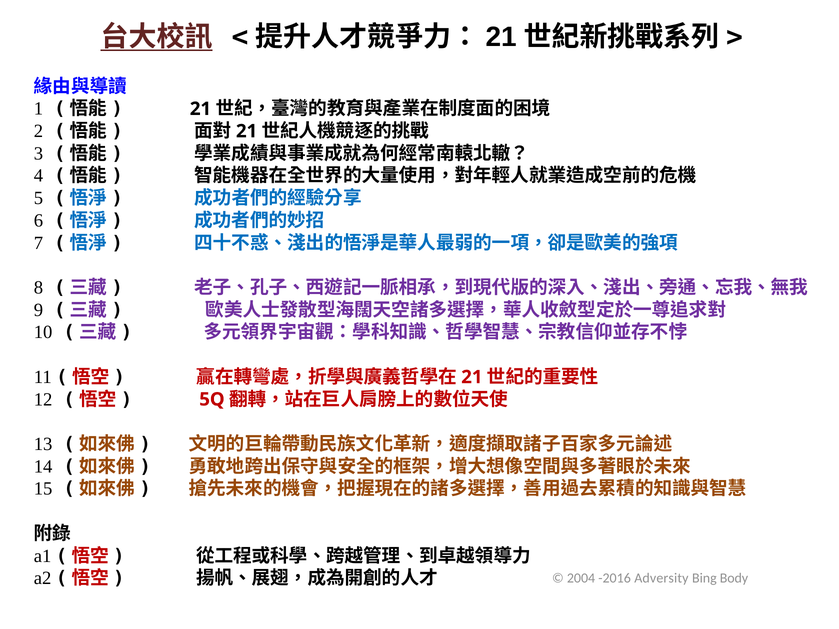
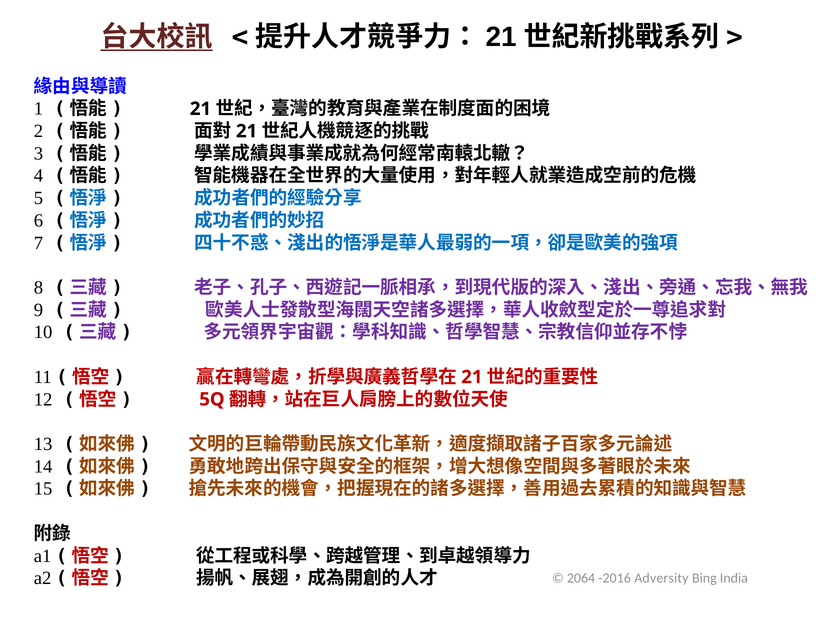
2004: 2004 -> 2064 (581, 578)
Body: Body -> India (734, 578)
